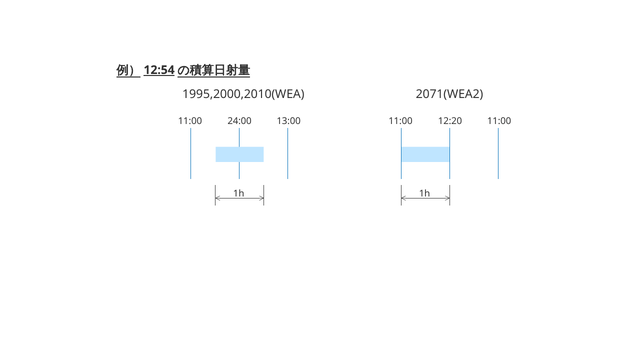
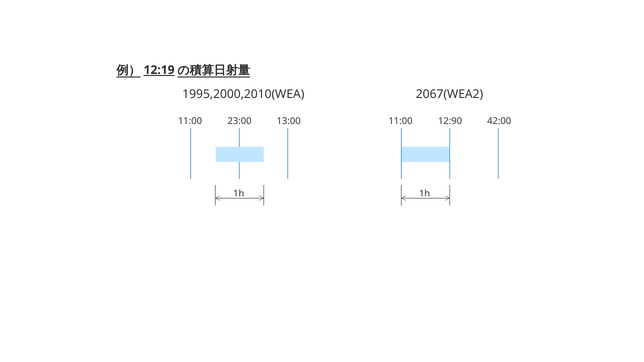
12:54: 12:54 -> 12:19 (159, 70)
2071(WEA2: 2071(WEA2 -> 2067(WEA2 (450, 94)
24:00: 24:00 -> 23:00 (240, 121)
12:20: 12:20 -> 12:90 (450, 121)
11:00 11:00: 11:00 -> 42:00 (499, 121)
